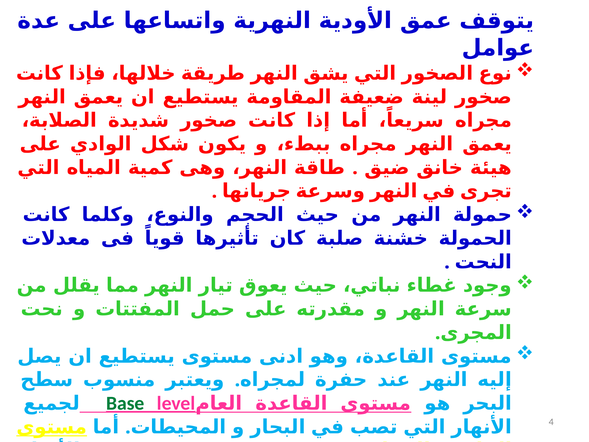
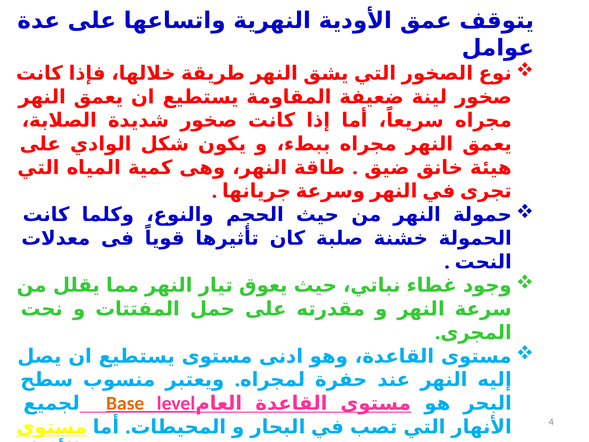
Base colour: green -> orange (125, 403)
